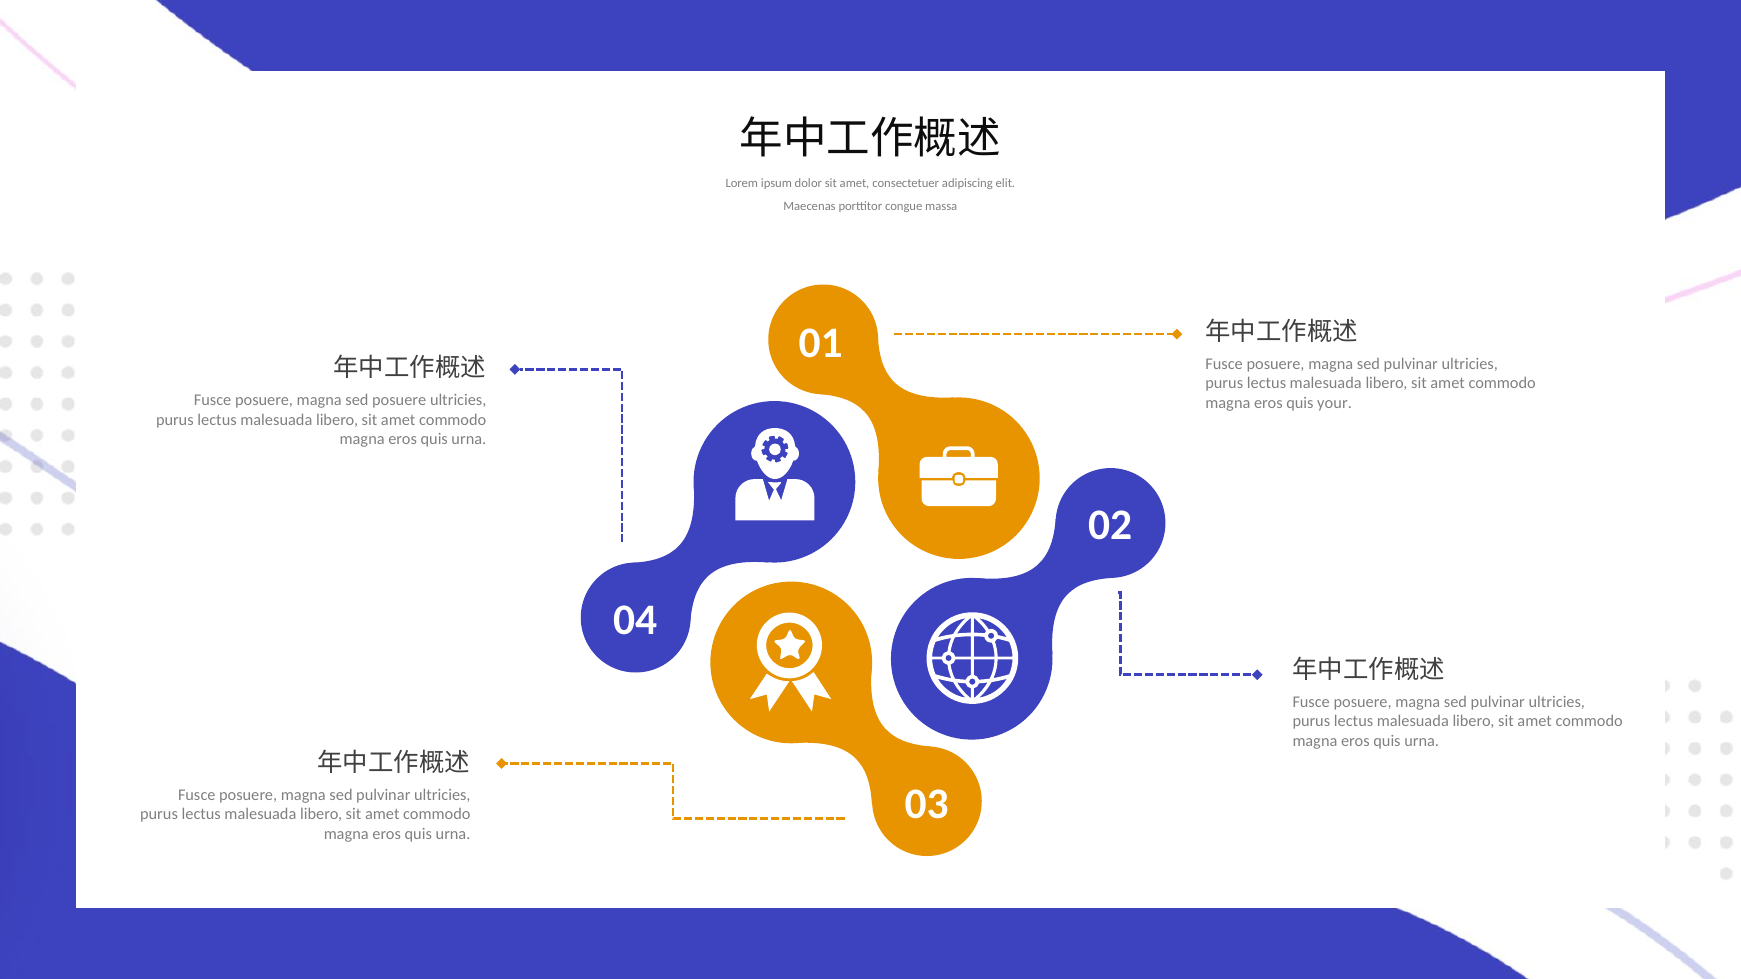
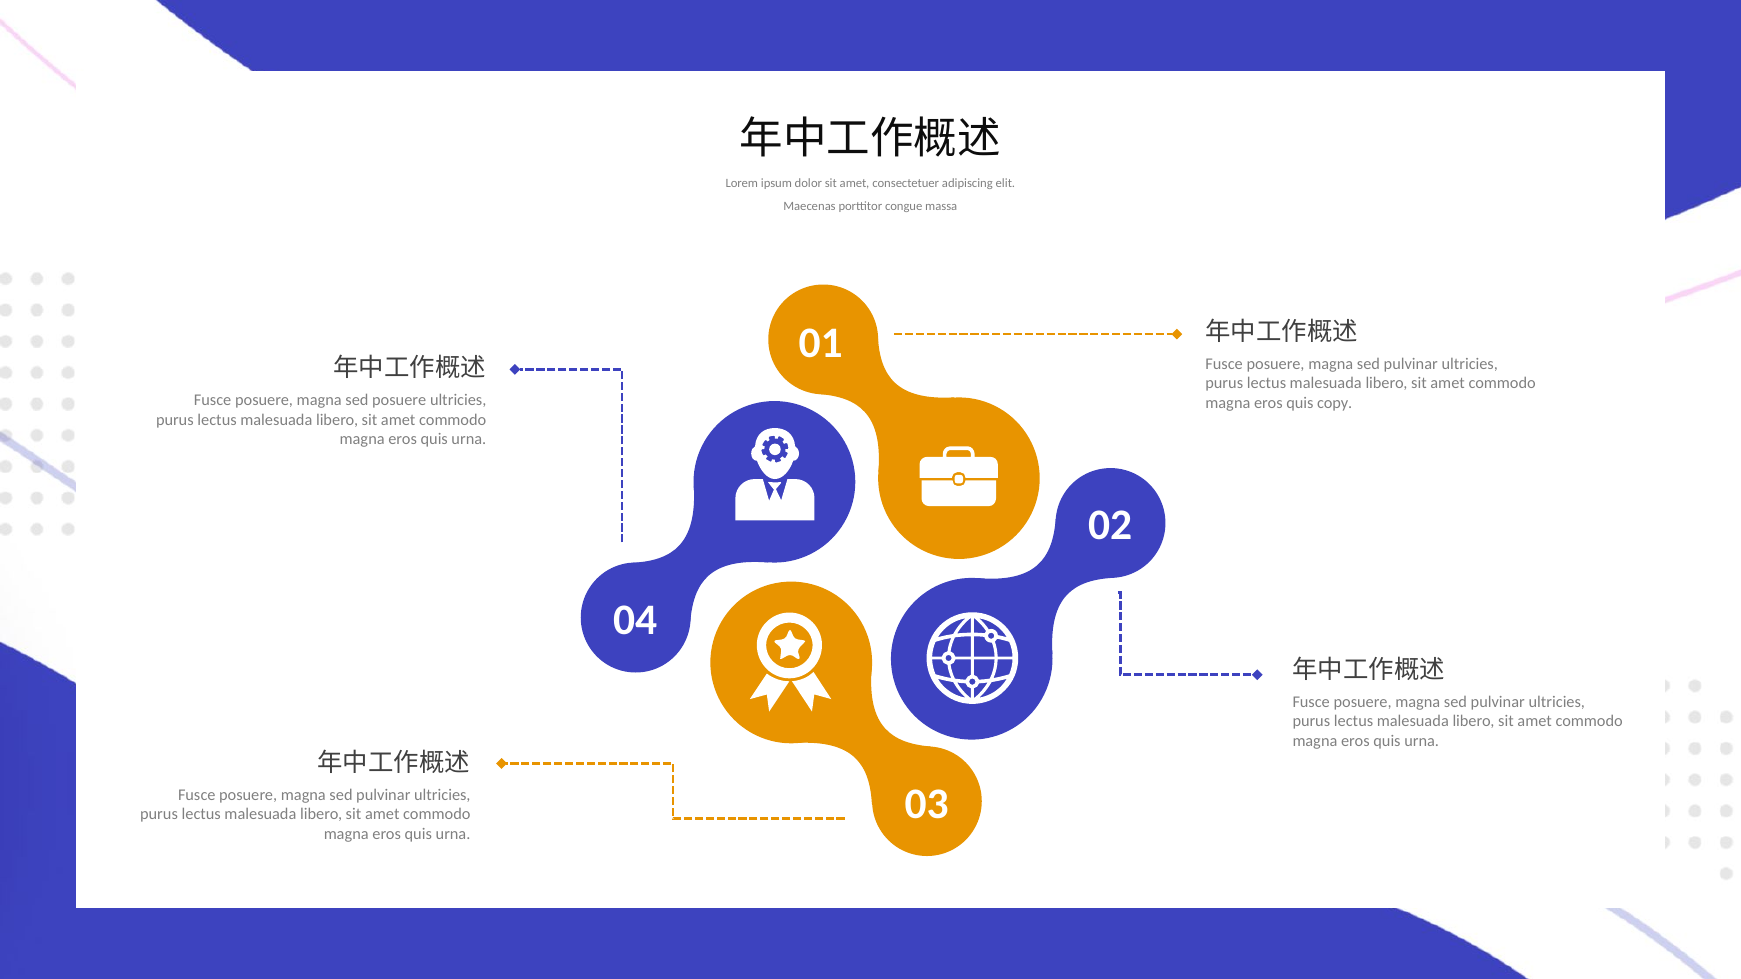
your: your -> copy (1335, 403)
